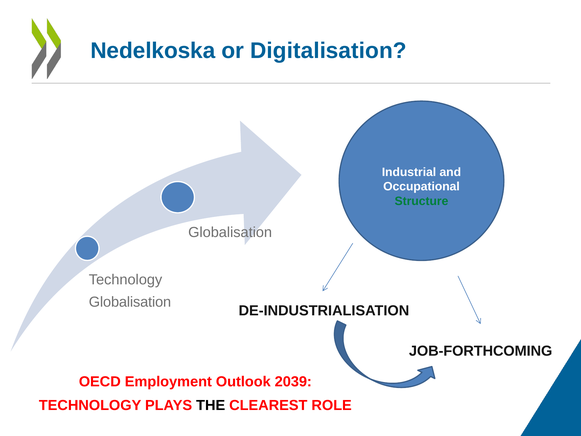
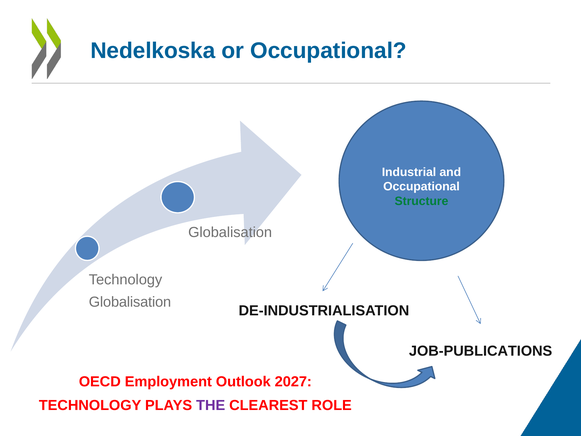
or Digitalisation: Digitalisation -> Occupational (328, 51)
JOB-FORTHCOMING: JOB-FORTHCOMING -> JOB-PUBLICATIONS (481, 351)
2039: 2039 -> 2027 (293, 381)
THE colour: black -> purple (211, 405)
